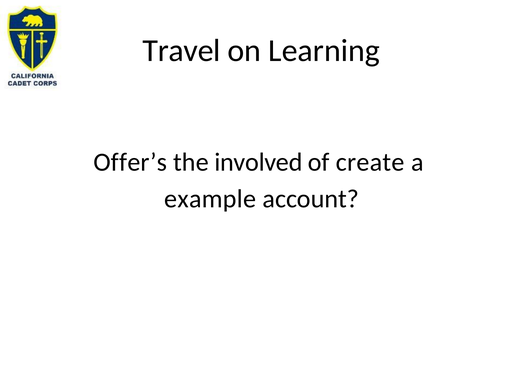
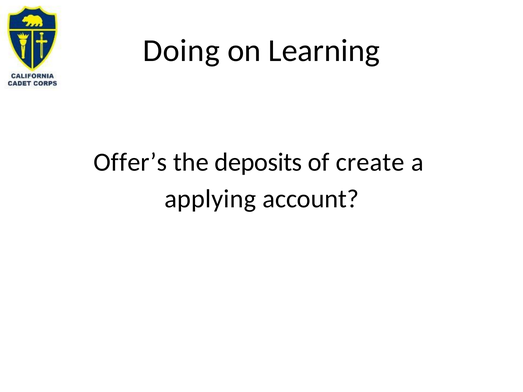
Travel: Travel -> Doing (181, 51)
involved: involved -> deposits (258, 162)
example: example -> applying (210, 199)
